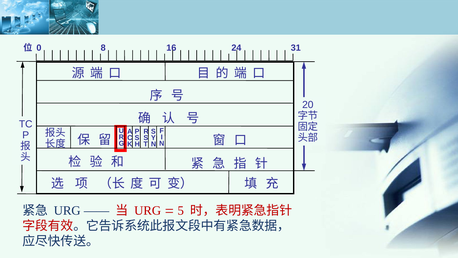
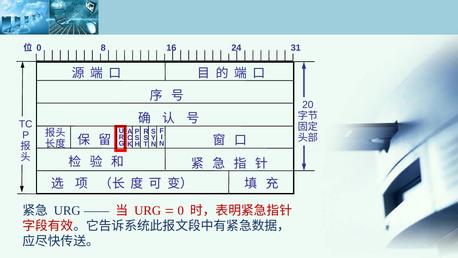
5: 5 -> 0 (181, 210)
